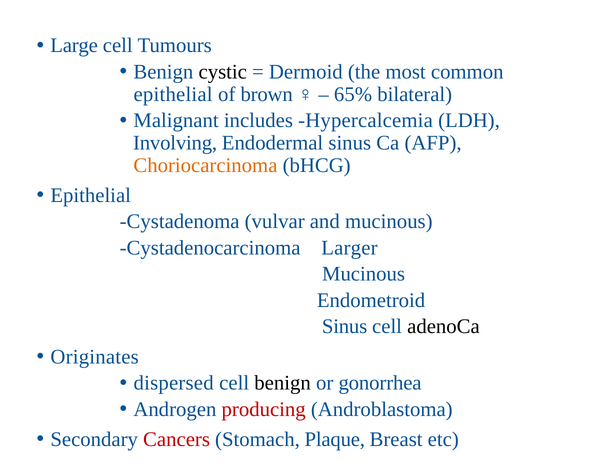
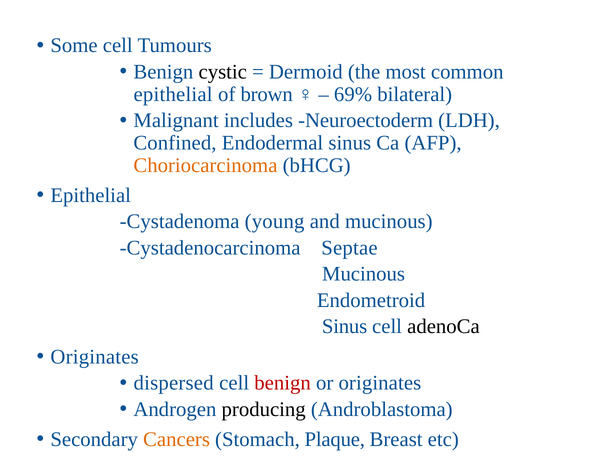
Large: Large -> Some (74, 46)
65%: 65% -> 69% (353, 94)
Hypercalcemia: Hypercalcemia -> Neuroectoderm (366, 121)
Involving: Involving -> Confined (175, 143)
vulvar: vulvar -> young (275, 222)
Larger: Larger -> Septae (349, 248)
benign colour: black -> red (283, 383)
or gonorrhea: gonorrhea -> originates (380, 383)
producing colour: red -> black (264, 410)
Cancers colour: red -> orange (177, 440)
